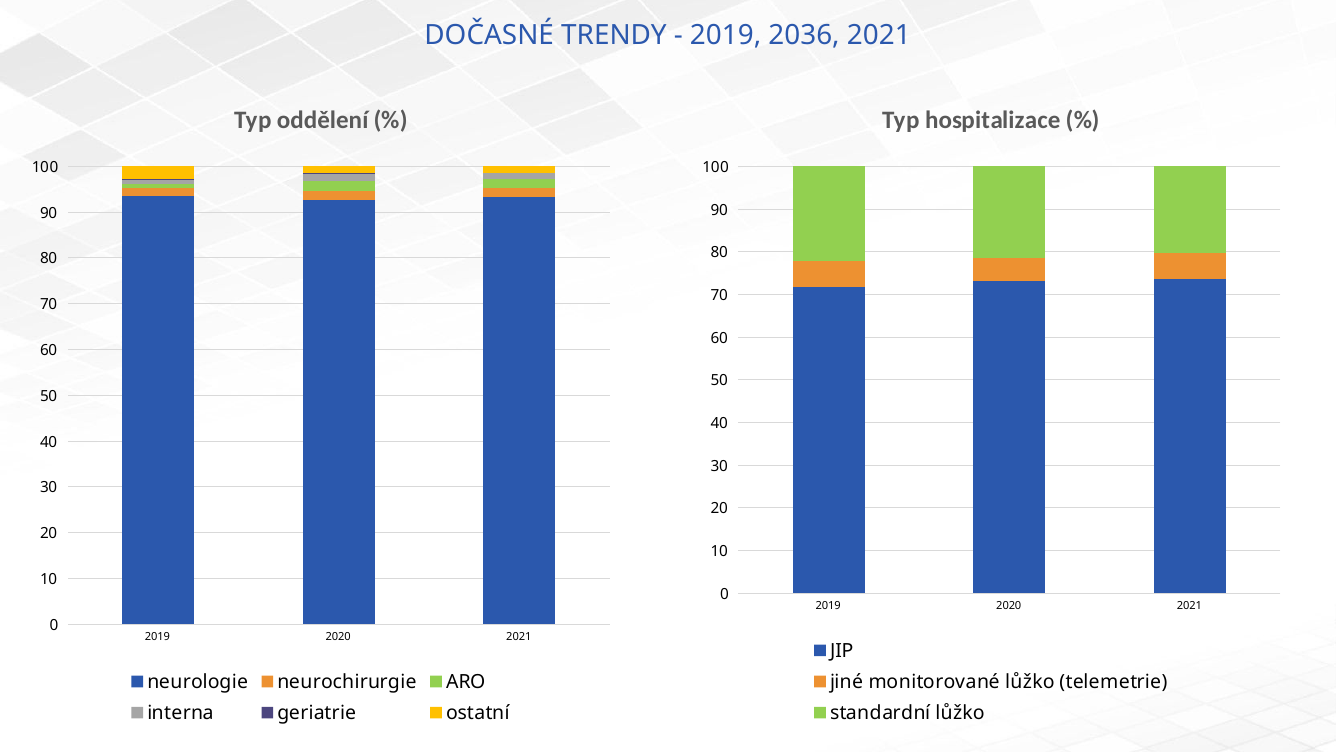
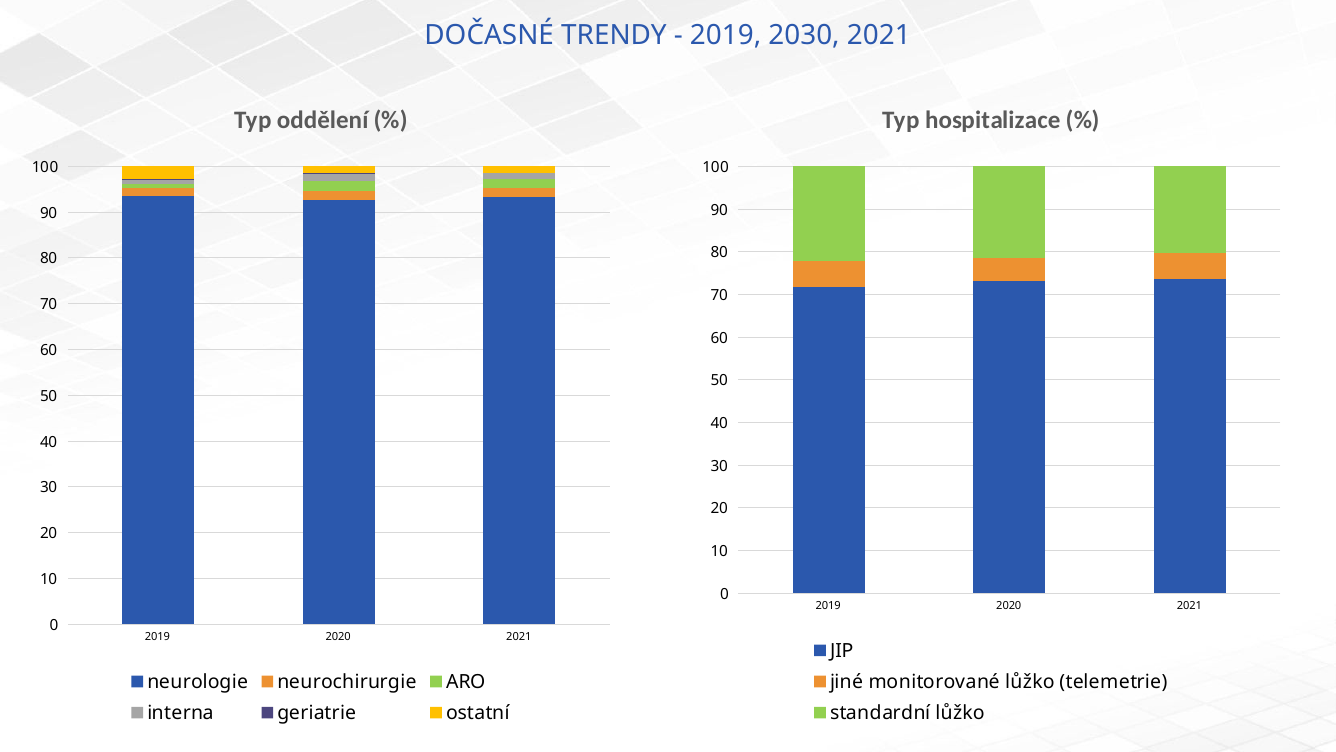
2036: 2036 -> 2030 (804, 35)
